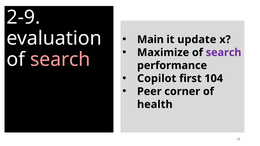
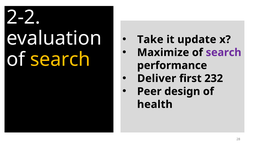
2-9: 2-9 -> 2-2 (23, 17)
Main: Main -> Take (150, 40)
search colour: pink -> yellow (60, 59)
Copilot: Copilot -> Deliver (157, 79)
104: 104 -> 232 (214, 79)
corner: corner -> design (182, 92)
